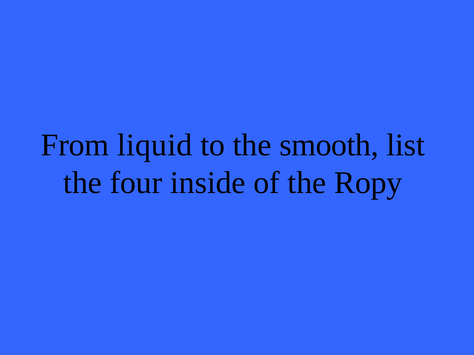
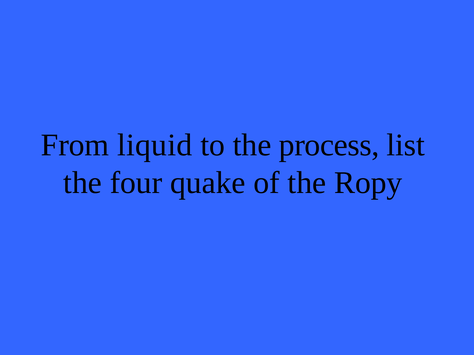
smooth: smooth -> process (329, 145)
inside: inside -> quake (208, 183)
